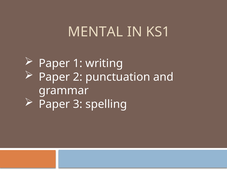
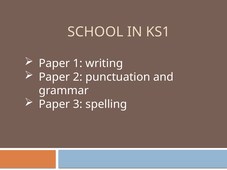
MENTAL: MENTAL -> SCHOOL (95, 32)
